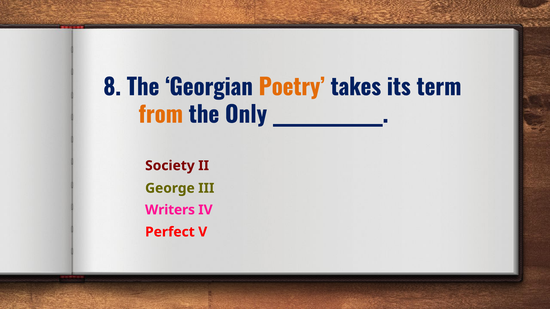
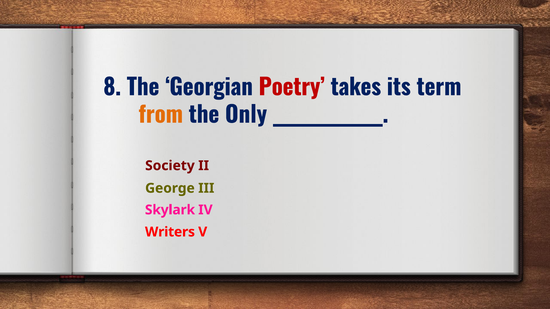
Poetry colour: orange -> red (292, 88)
Writers: Writers -> Skylark (170, 210)
Perfect: Perfect -> Writers (170, 232)
